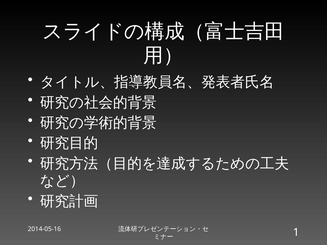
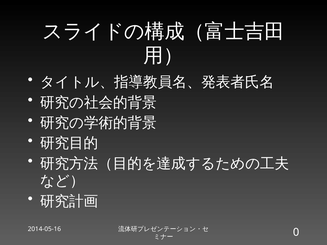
1: 1 -> 0 (296, 232)
